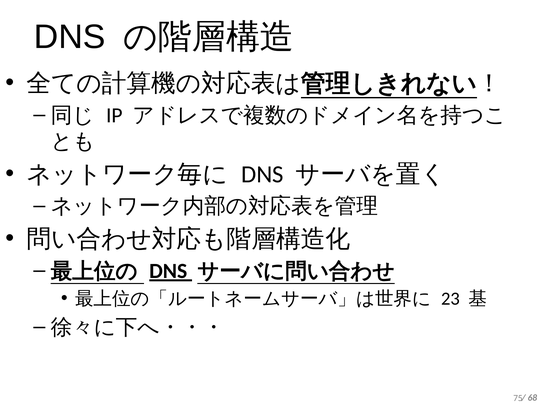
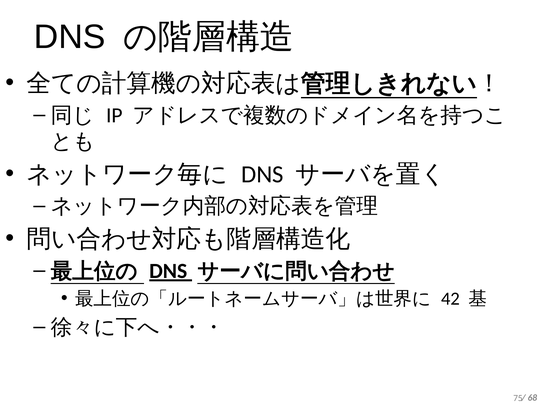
23: 23 -> 42 (450, 299)
